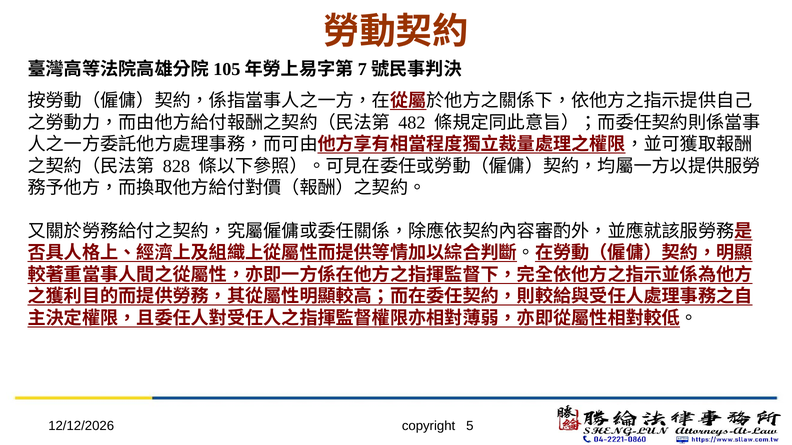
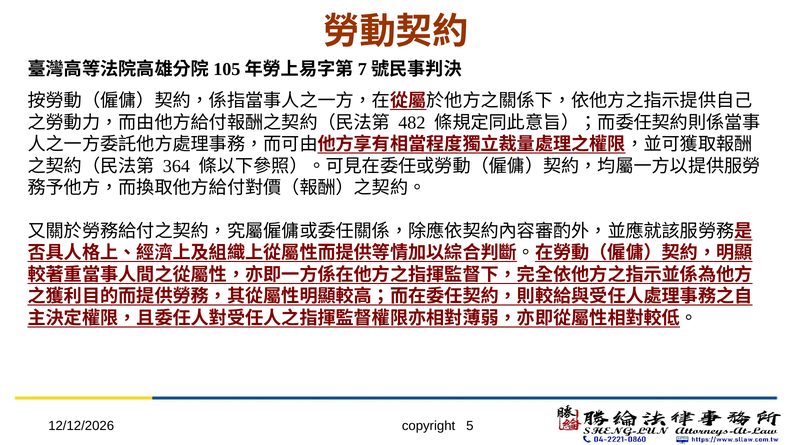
828: 828 -> 364 (176, 166)
